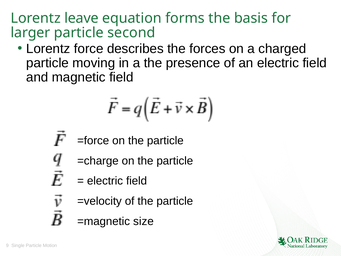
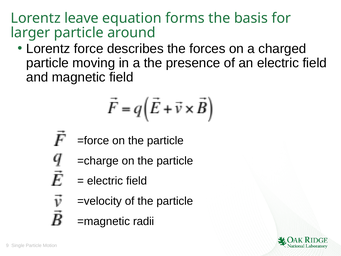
second: second -> around (131, 33)
size: size -> radii (144, 221)
